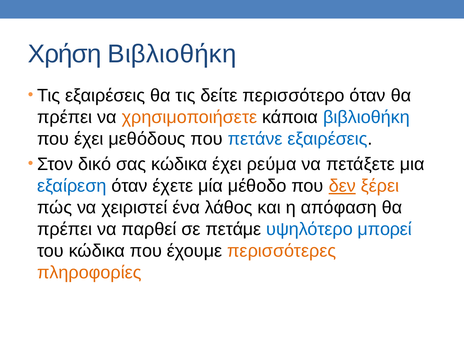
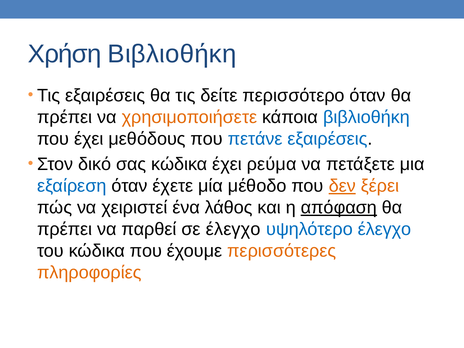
απόφαση underline: none -> present (339, 208)
σε πετάμε: πετάμε -> έλεγχο (233, 229)
υψηλότερο μπορεί: μπορεί -> έλεγχο (385, 229)
